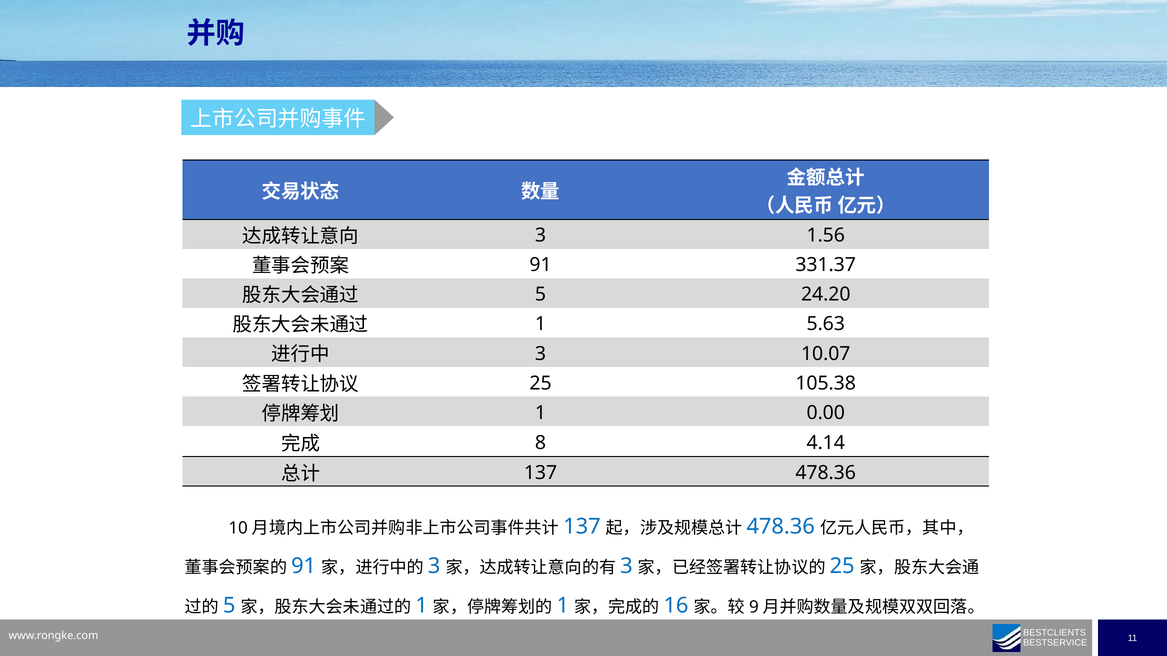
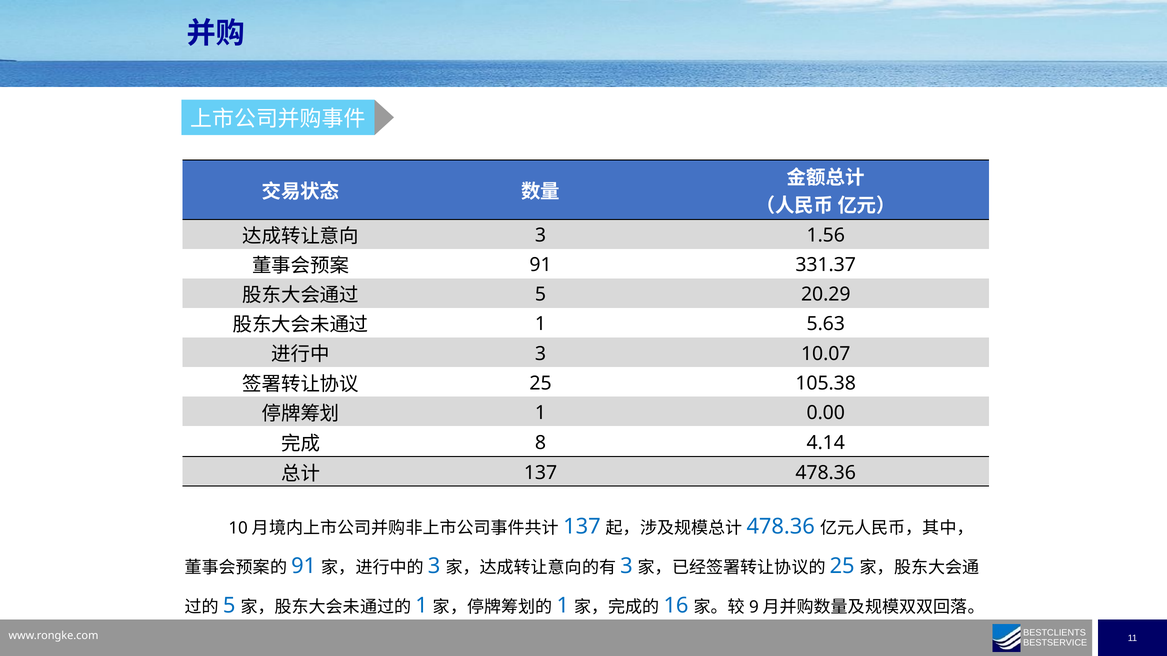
24.20: 24.20 -> 20.29 (826, 295)
